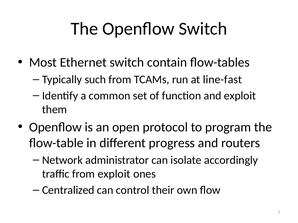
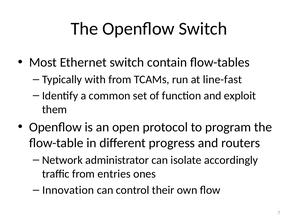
such: such -> with (95, 80)
from exploit: exploit -> entries (114, 174)
Centralized: Centralized -> Innovation (68, 190)
